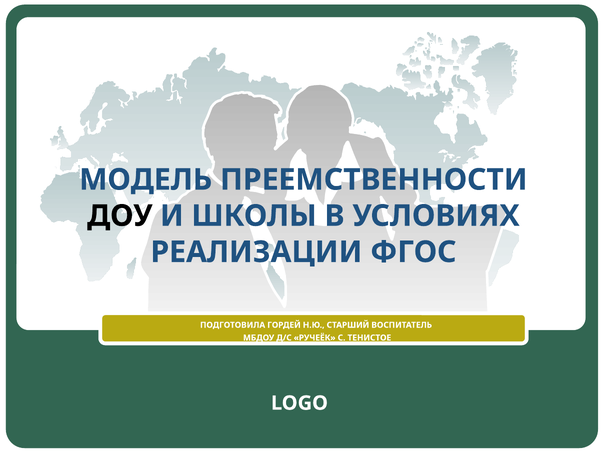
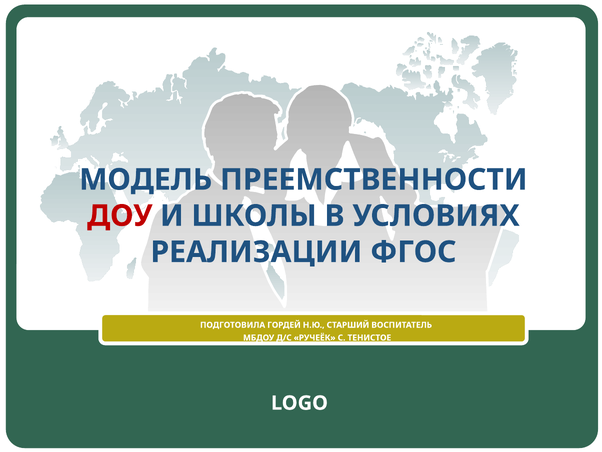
ДОУ colour: black -> red (120, 216)
